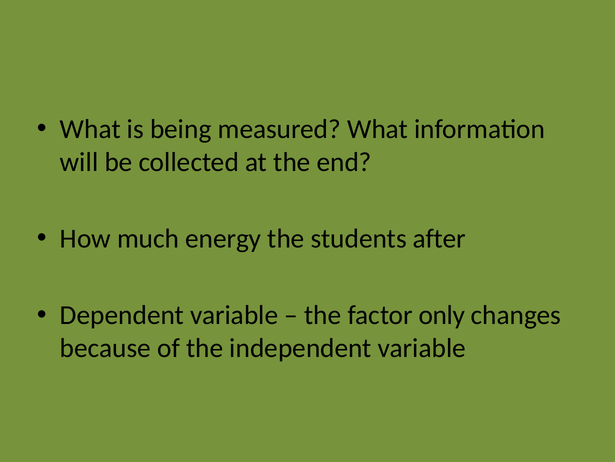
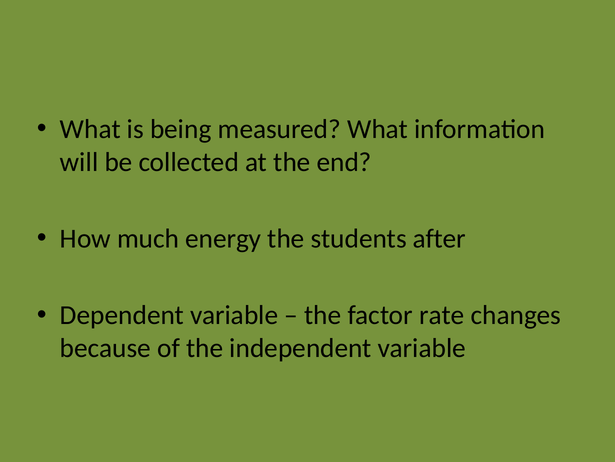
only: only -> rate (442, 315)
